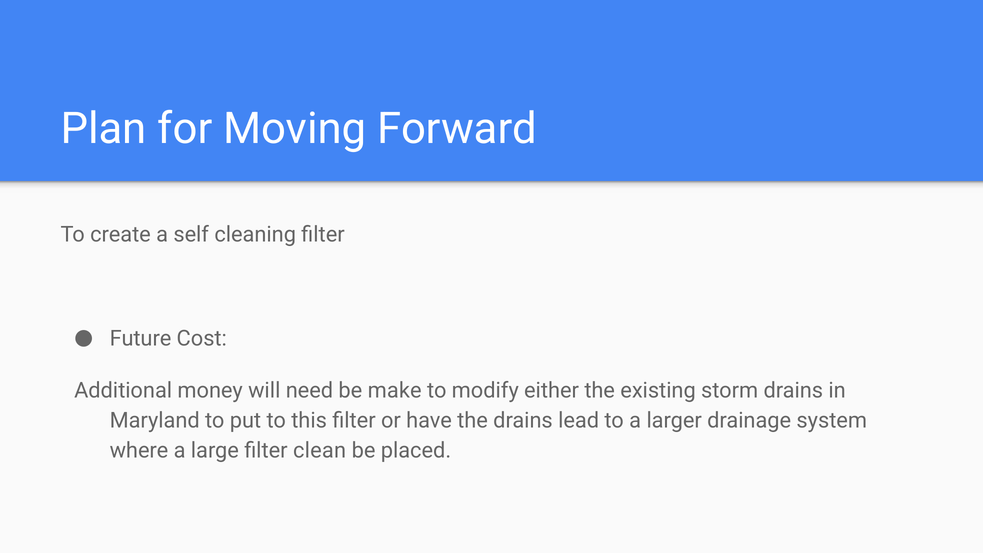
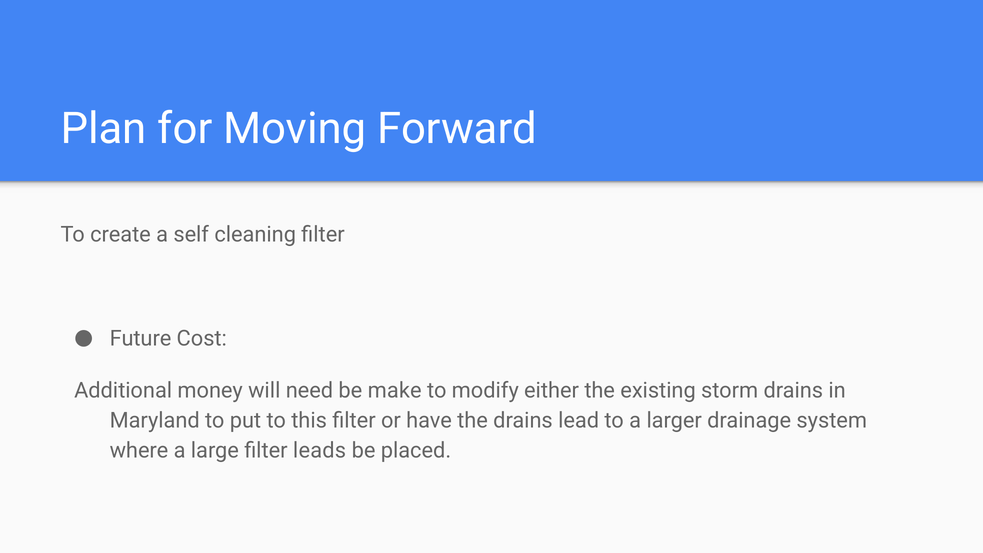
clean: clean -> leads (320, 451)
